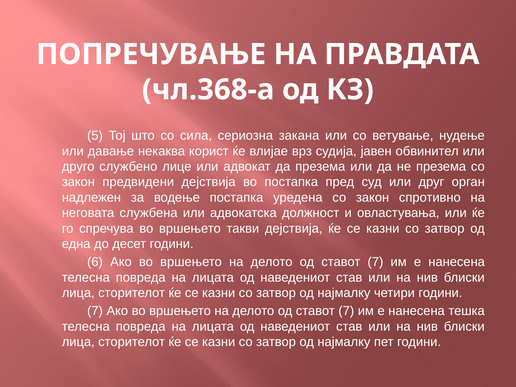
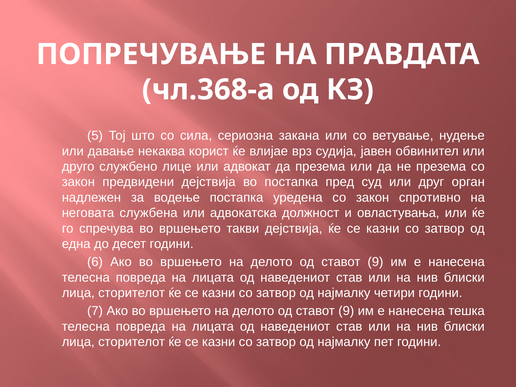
7: 7 -> 9 (375, 262)
7: 7 -> 9 (346, 311)
